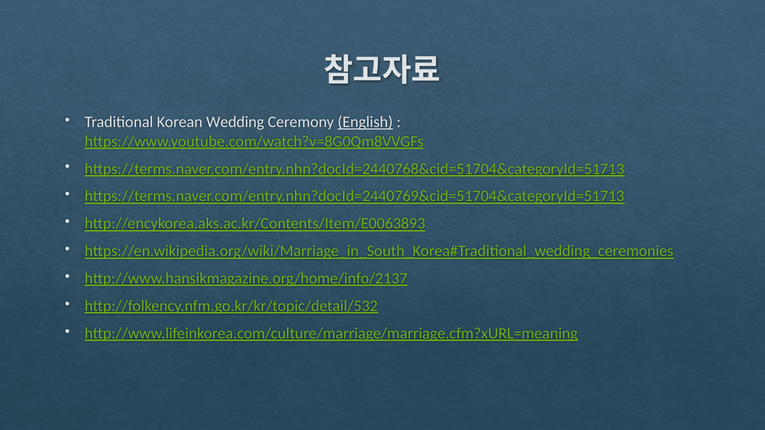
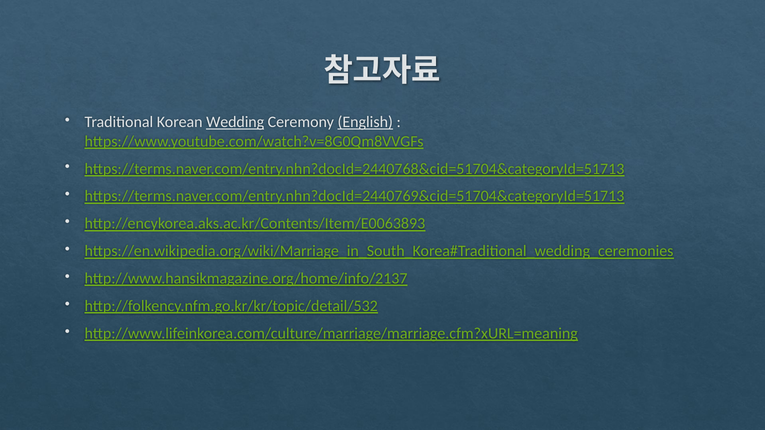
Wedding underline: none -> present (235, 122)
